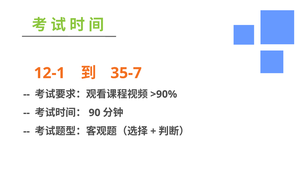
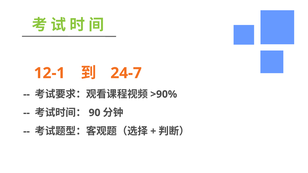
35-7: 35-7 -> 24-7 (126, 73)
